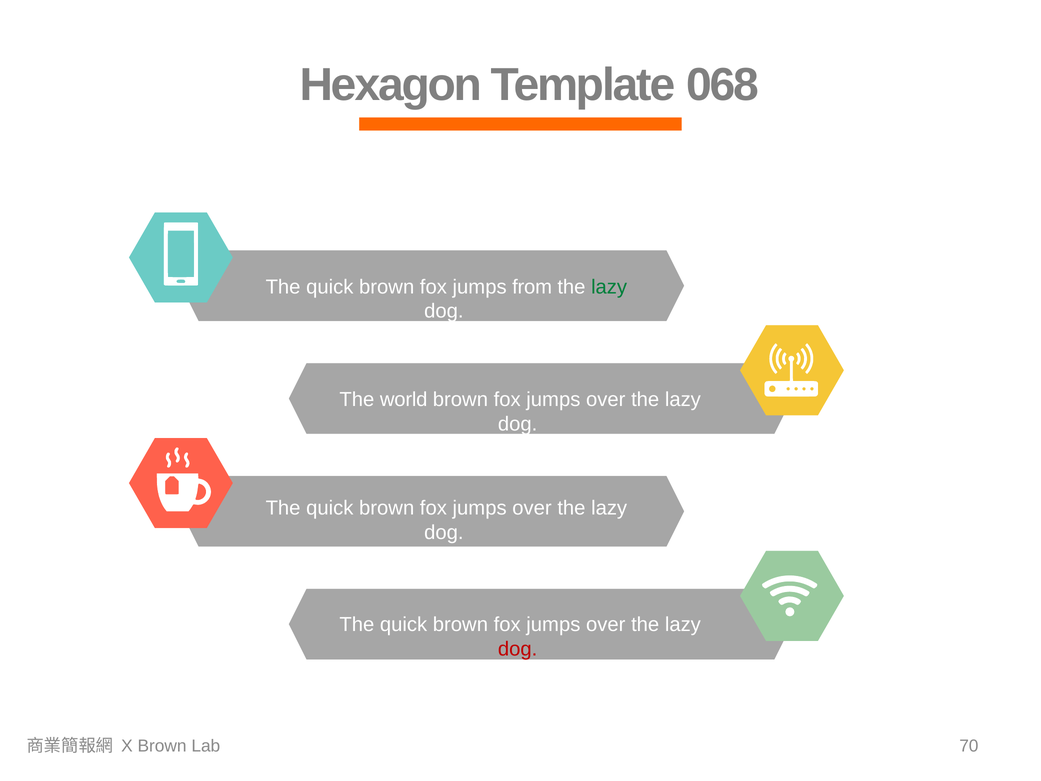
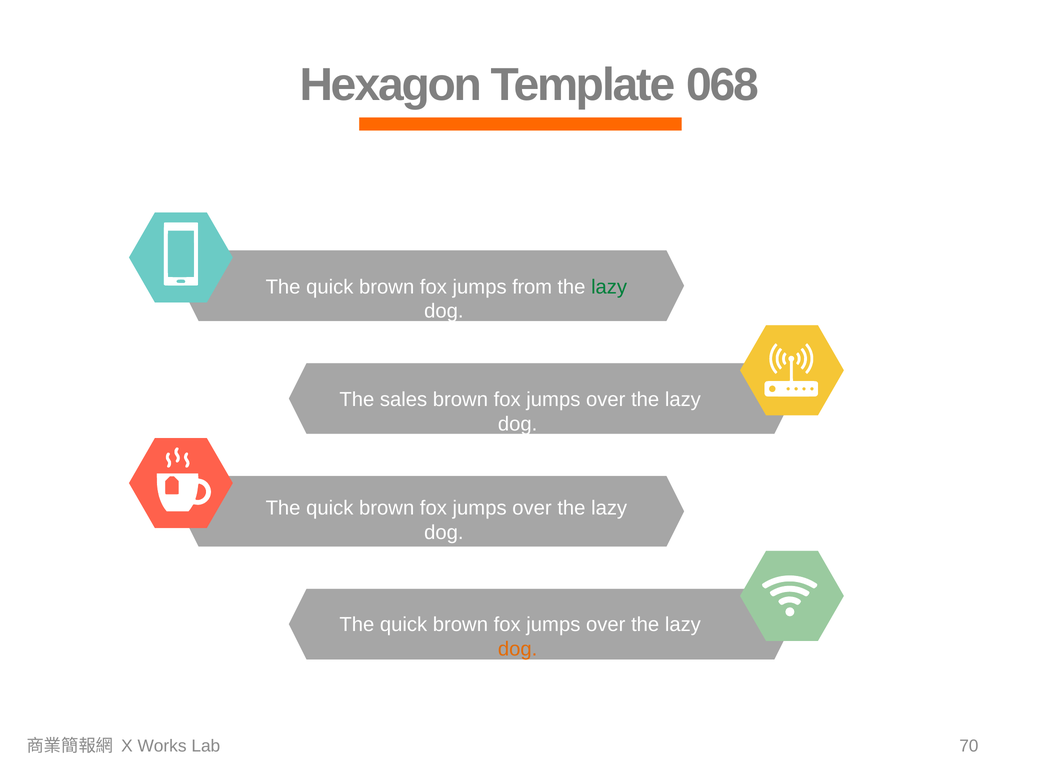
world: world -> sales (404, 400)
dog colour: red -> orange (518, 649)
X Brown: Brown -> Works (162, 746)
